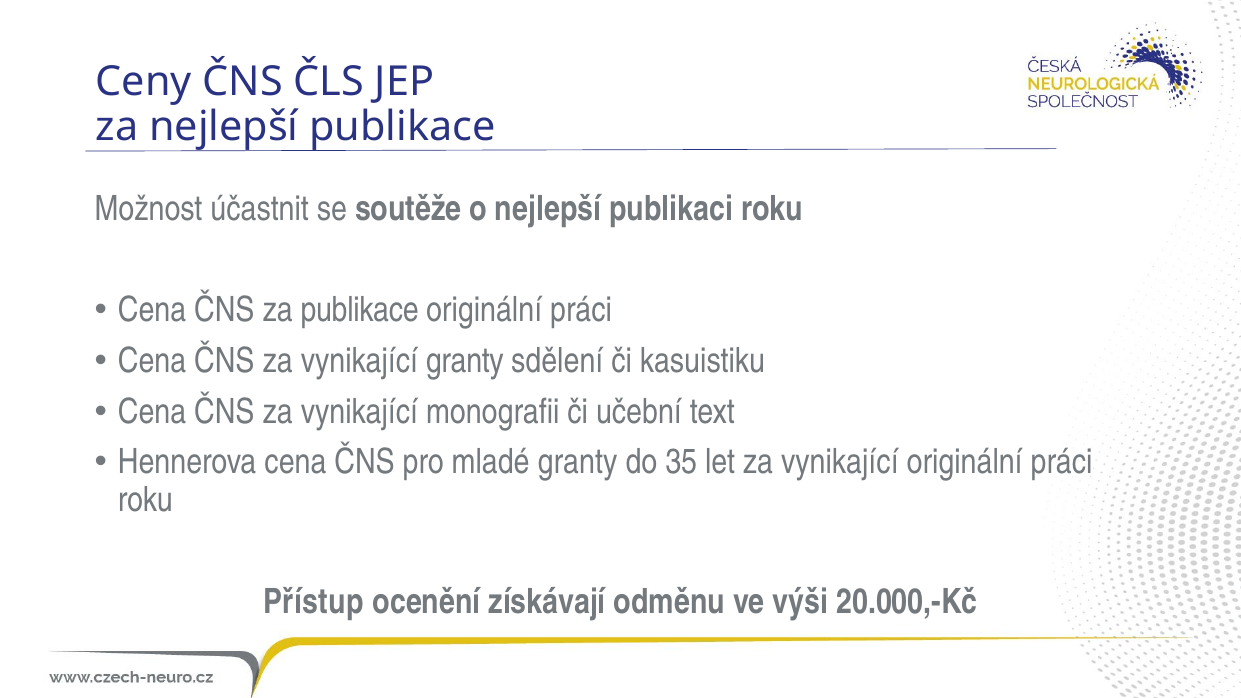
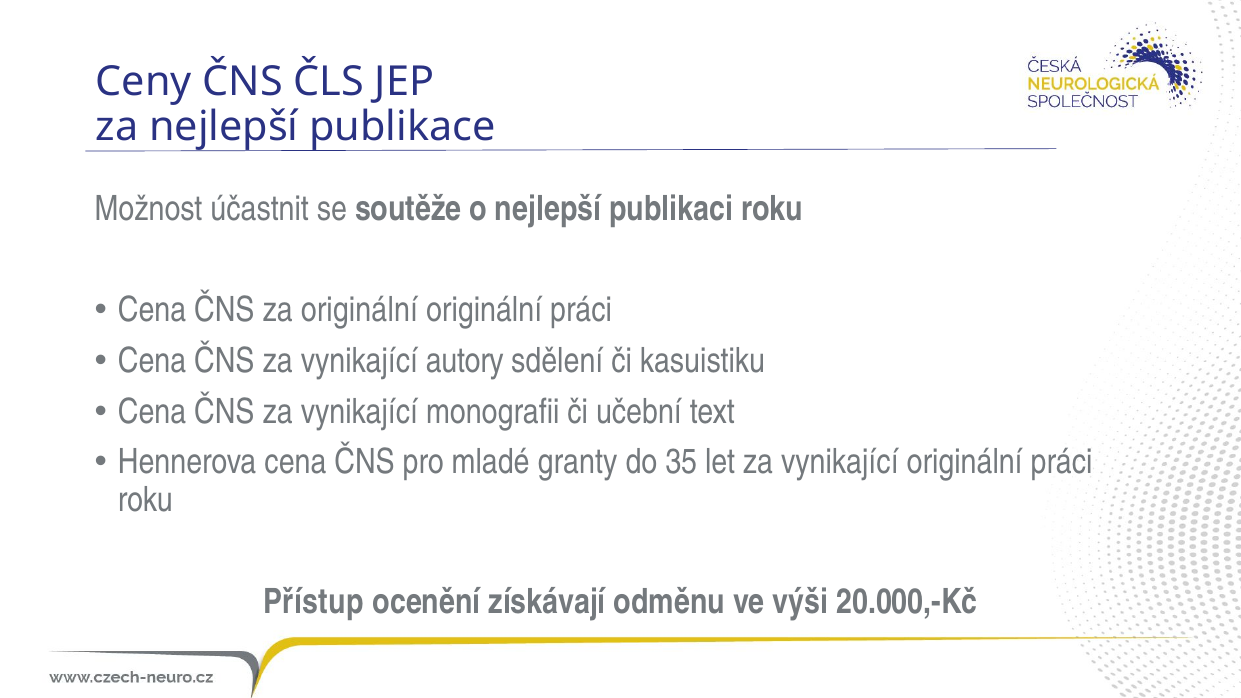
za publikace: publikace -> originální (359, 310)
vynikající granty: granty -> autory (465, 361)
